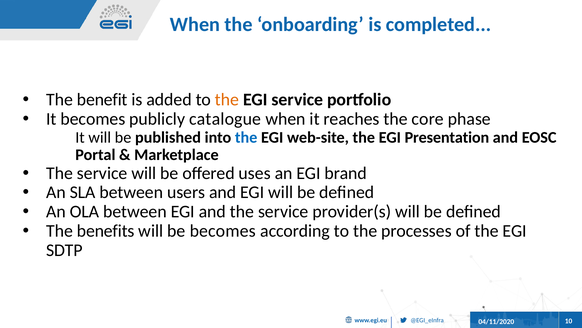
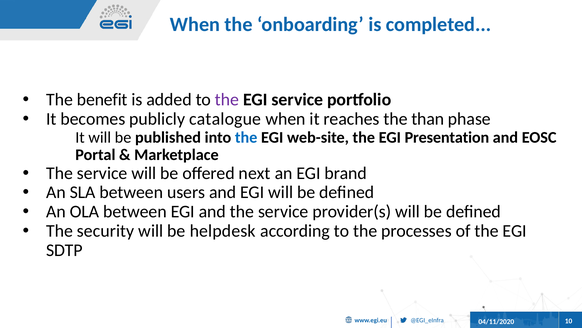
the colour: orange -> purple (227, 100)
core: core -> than (428, 119)
uses: uses -> next (255, 173)
benefits: benefits -> security (106, 230)
be becomes: becomes -> helpdesk (223, 230)
